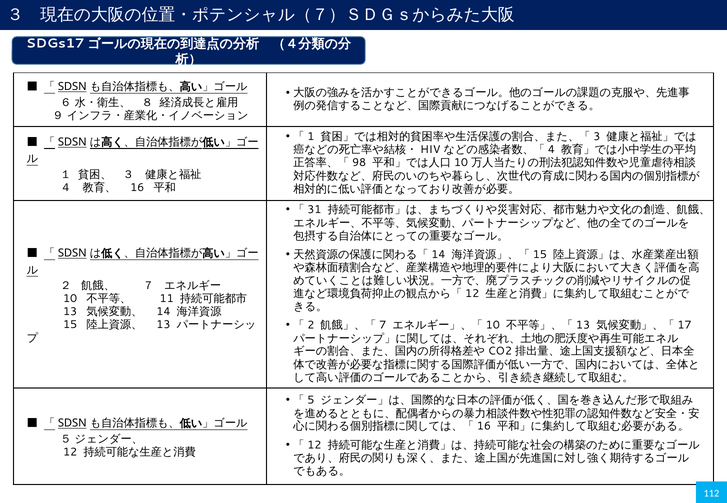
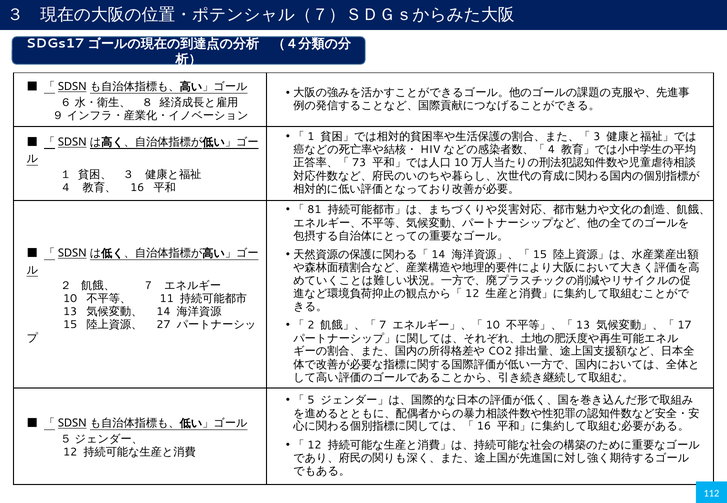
98: 98 -> 73 (359, 163)
31: 31 -> 81 (314, 210)
13: 13 -> 27 (163, 325)
